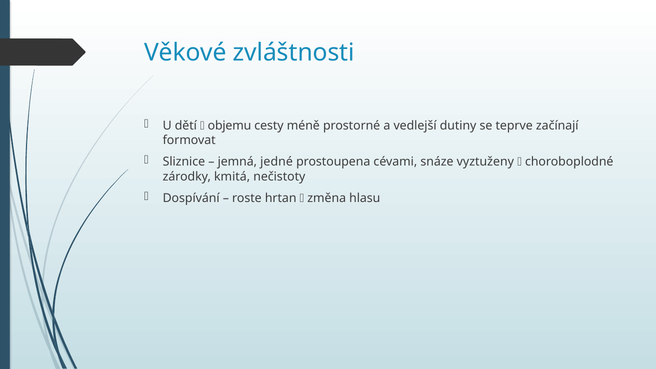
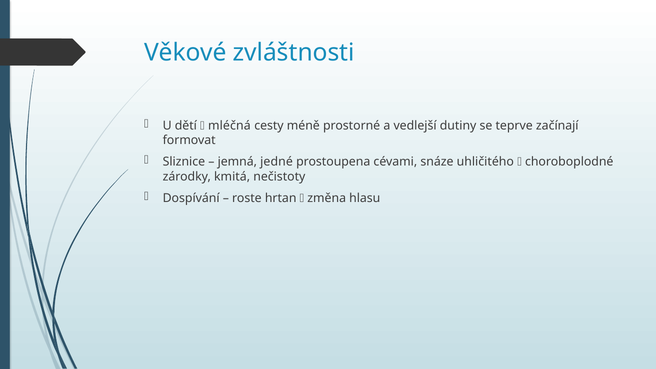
objemu: objemu -> mléčná (229, 126)
vyztuženy: vyztuženy -> uhličitého (485, 162)
